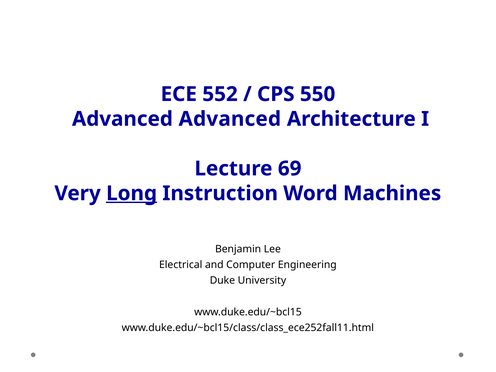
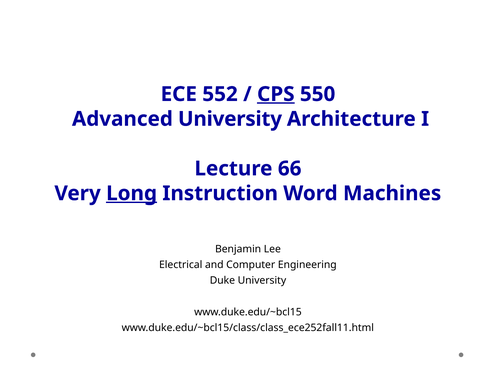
CPS underline: none -> present (276, 94)
Advanced Advanced: Advanced -> University (230, 119)
69: 69 -> 66 (290, 169)
